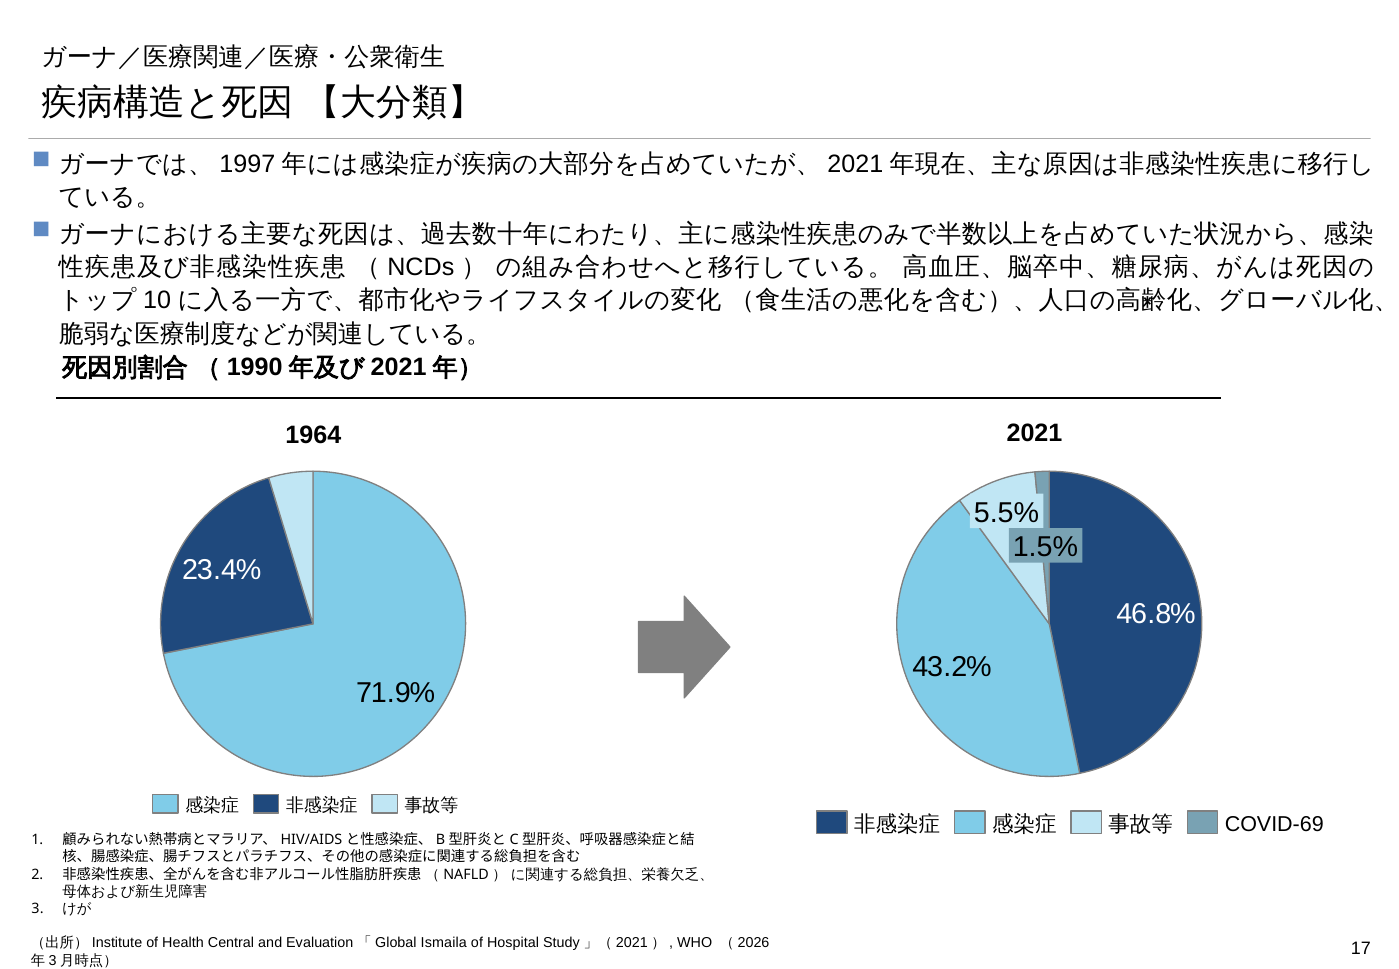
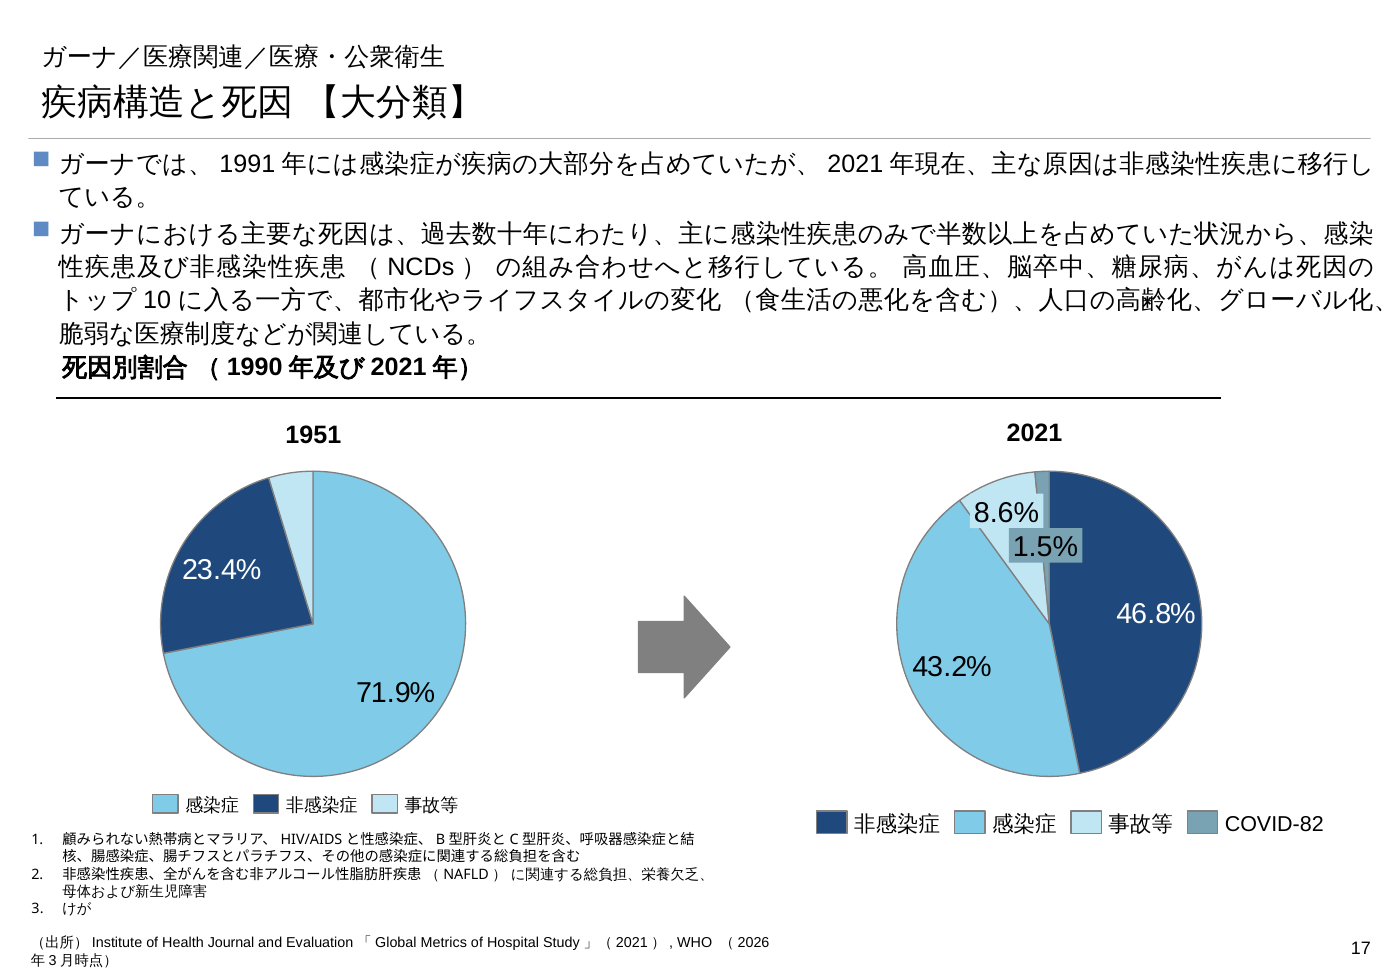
1997: 1997 -> 1991 (247, 164)
1964: 1964 -> 1951 (313, 435)
5.5%: 5.5% -> 8.6% (1006, 513)
COVID-69: COVID-69 -> COVID-82 (1274, 824)
Central: Central -> Journal (231, 943)
Ismaila: Ismaila -> Metrics (444, 943)
